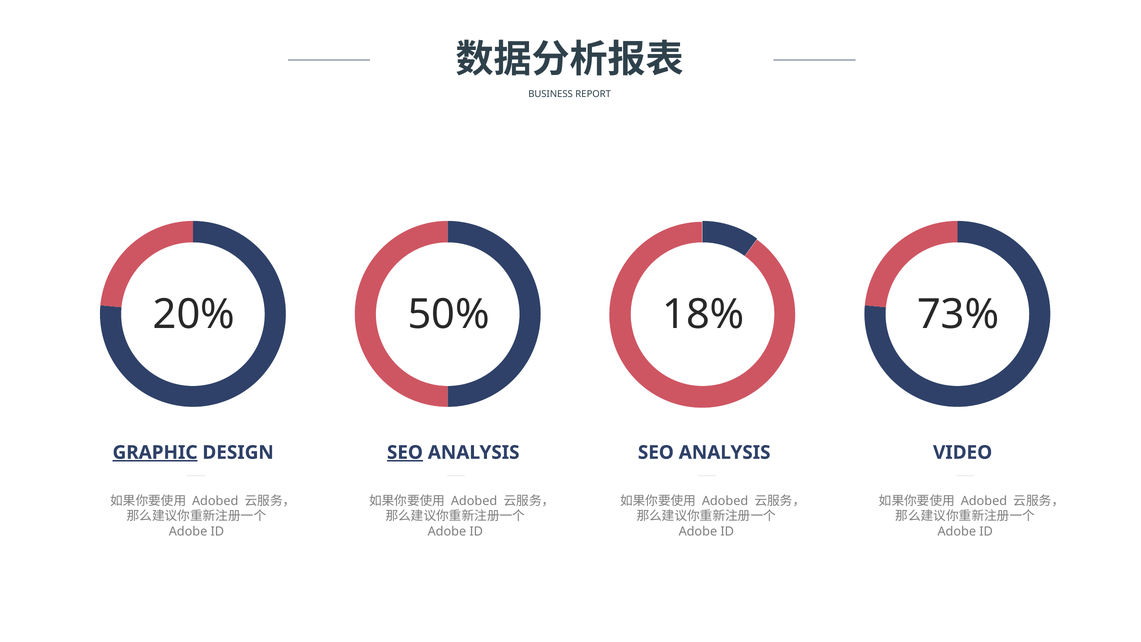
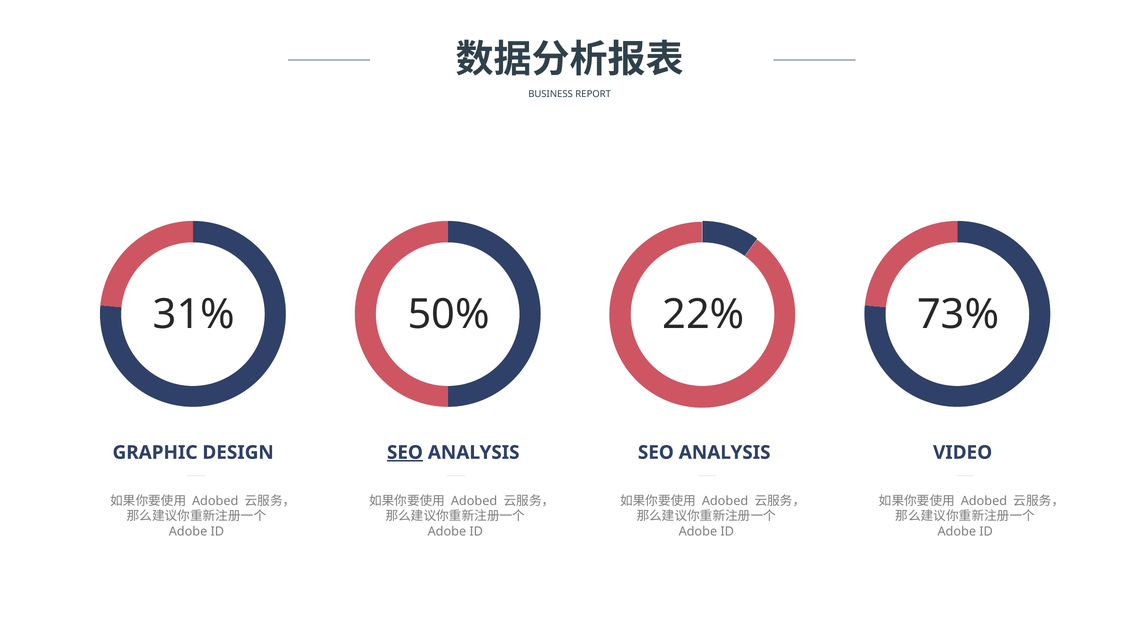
20%: 20% -> 31% (194, 314)
18%: 18% -> 22% (703, 314)
GRAPHIC underline: present -> none (155, 452)
